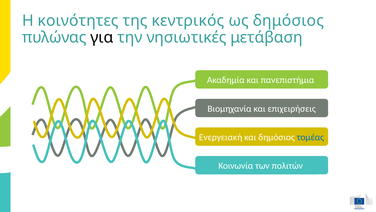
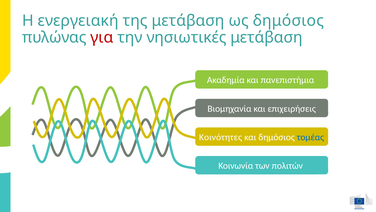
κοινότητες: κοινότητες -> ενεργειακή (78, 21)
της κεντρικός: κεντρικός -> μετάβαση (188, 21)
για colour: black -> red (102, 37)
Ενεργειακή: Ενεργειακή -> Κοινότητες (221, 137)
